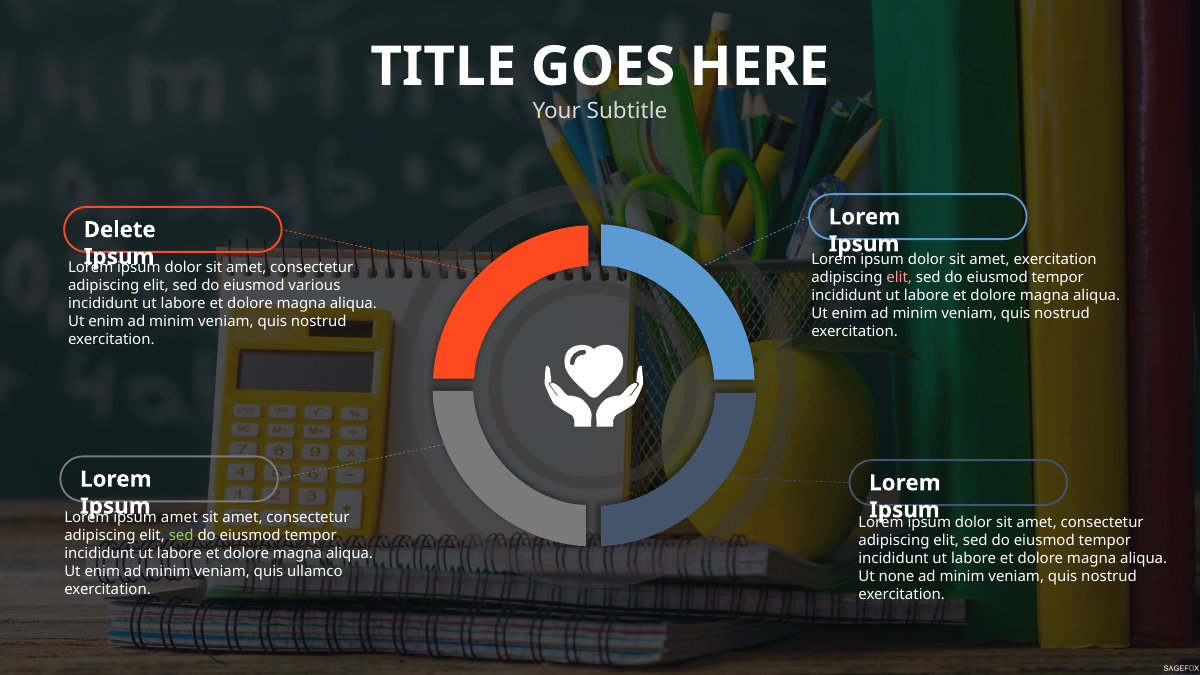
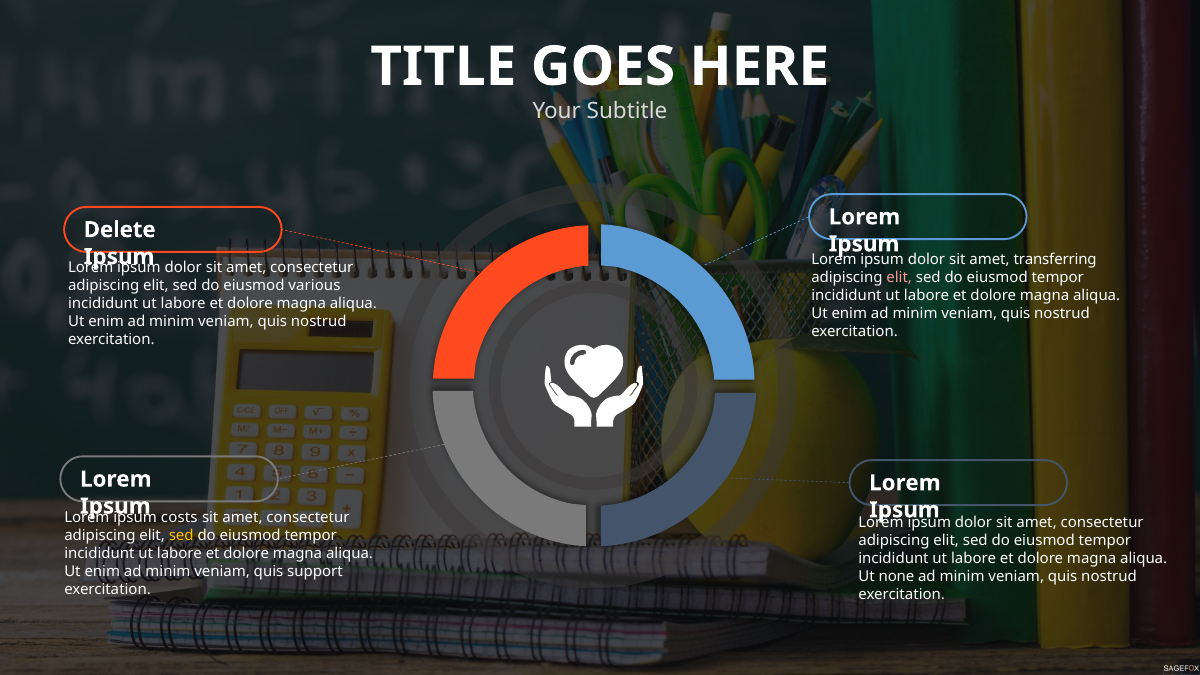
amet exercitation: exercitation -> transferring (1055, 260)
amet: amet -> costs (179, 517)
sed colour: light green -> yellow (181, 535)
ullamco: ullamco -> support (315, 571)
